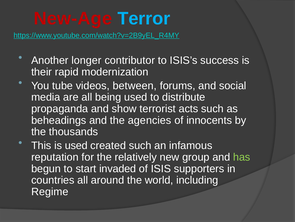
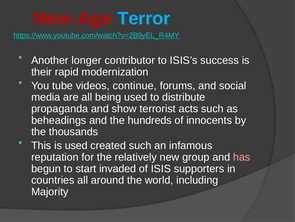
between: between -> continue (135, 85)
agencies: agencies -> hundreds (150, 120)
has colour: light green -> pink (242, 157)
Regime: Regime -> Majority (50, 191)
